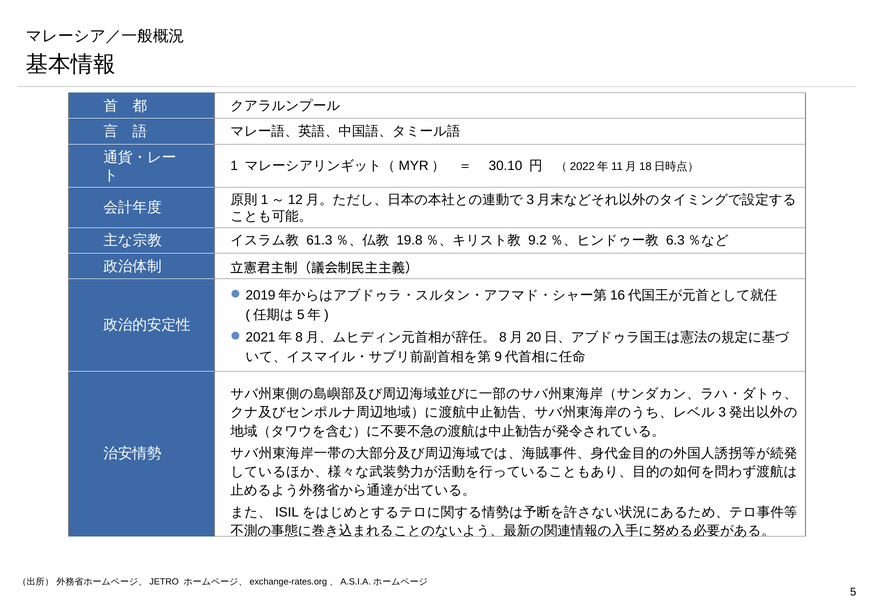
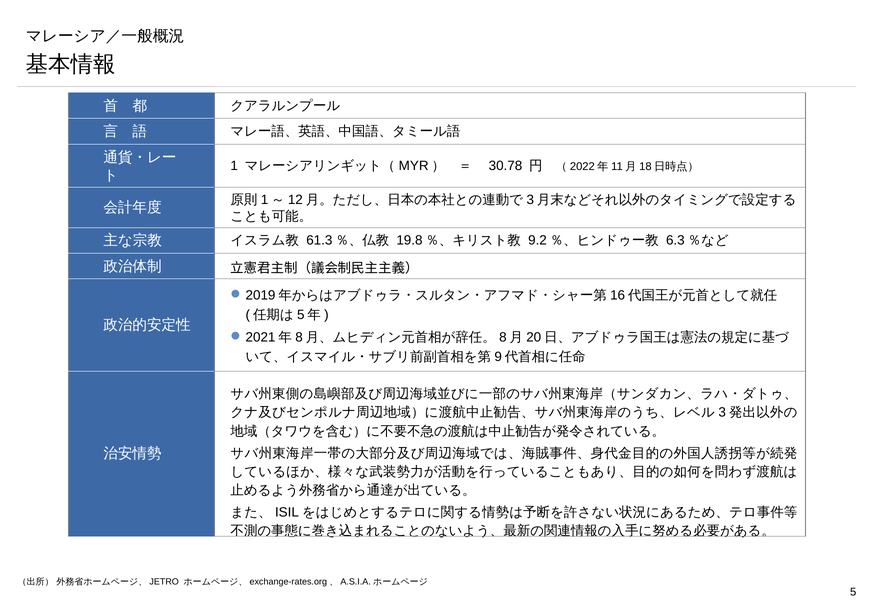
30.10: 30.10 -> 30.78 (505, 166)
